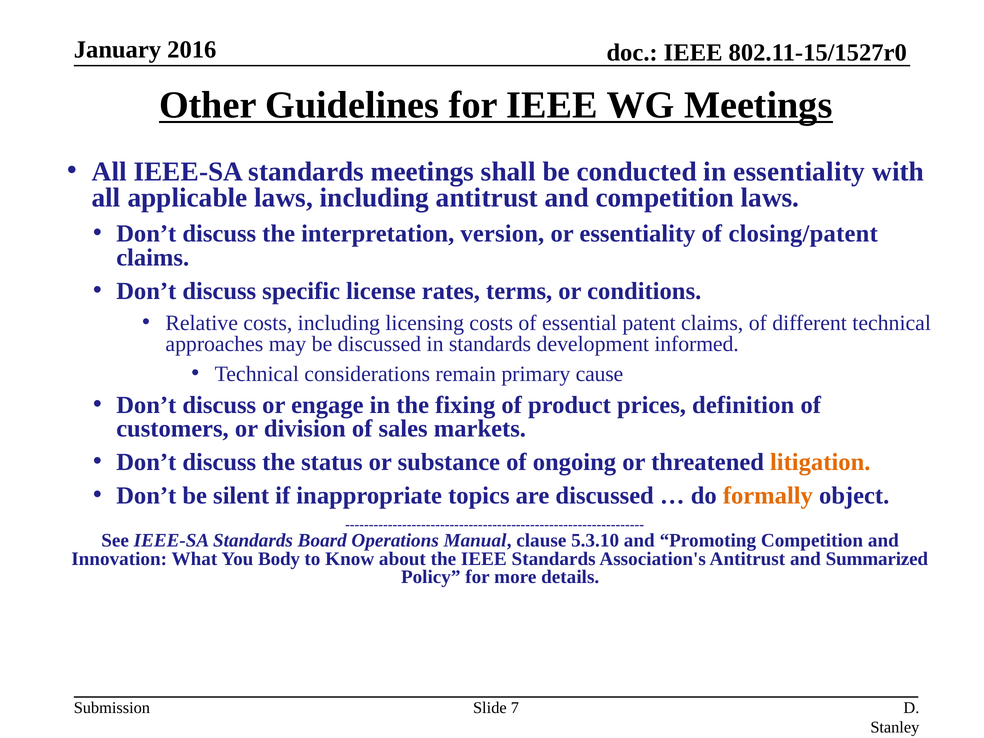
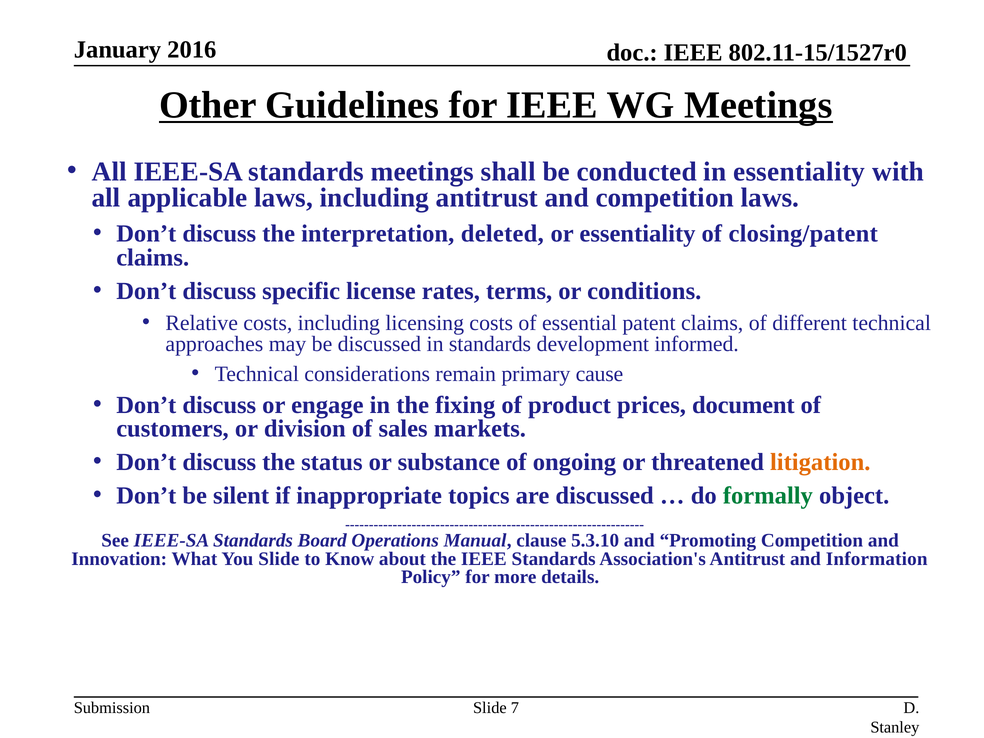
version: version -> deleted (502, 234)
definition: definition -> document (743, 405)
formally colour: orange -> green (768, 496)
You Body: Body -> Slide (279, 559)
Summarized: Summarized -> Information (877, 559)
